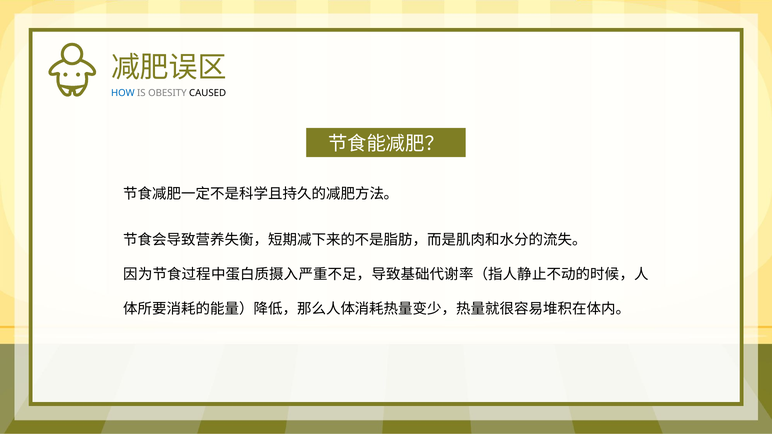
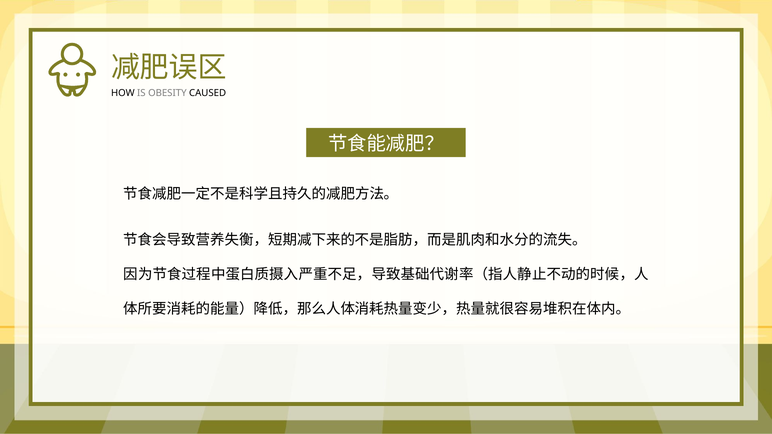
HOW colour: blue -> black (123, 93)
